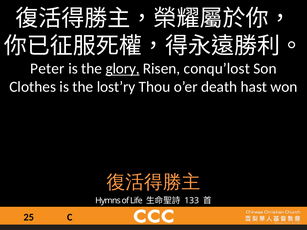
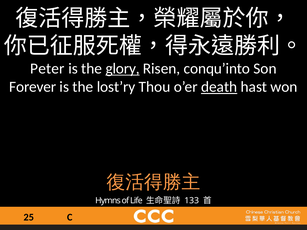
conqu’lost: conqu’lost -> conqu’into (217, 69)
Clothes: Clothes -> Forever (33, 87)
death underline: none -> present (219, 87)
